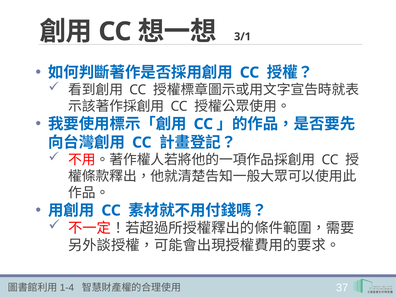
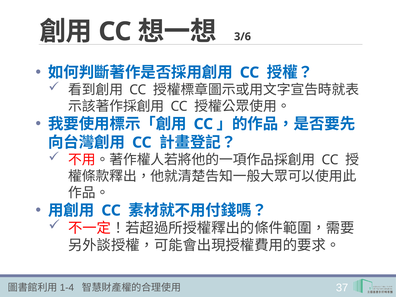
3/1: 3/1 -> 3/6 (243, 37)
